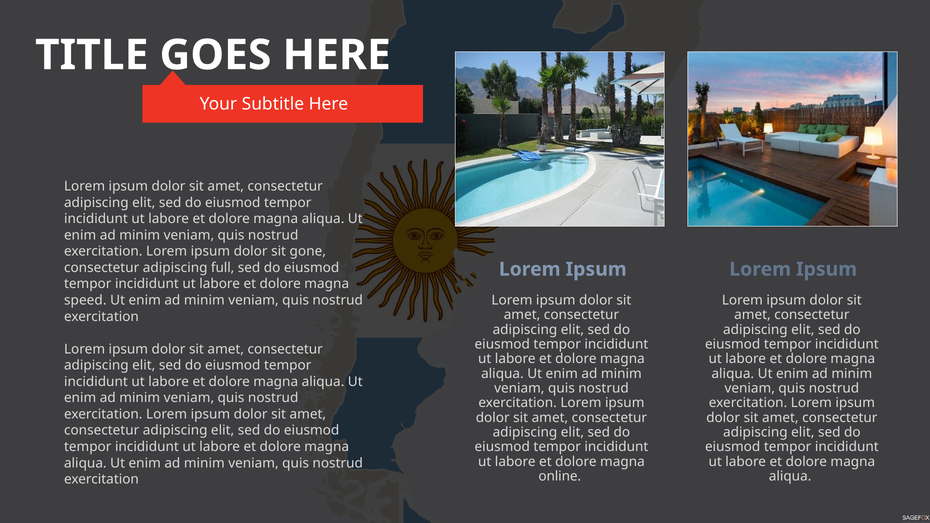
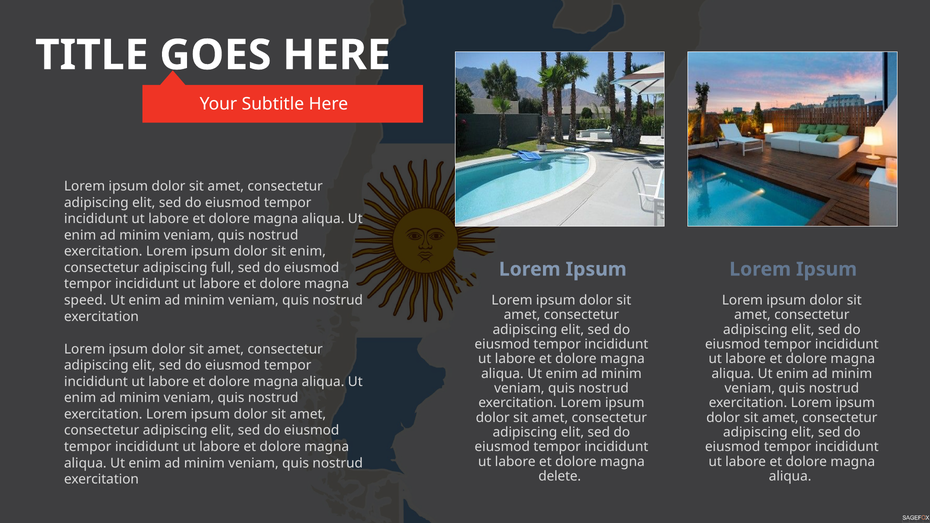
sit gone: gone -> enim (308, 251)
online: online -> delete (560, 476)
